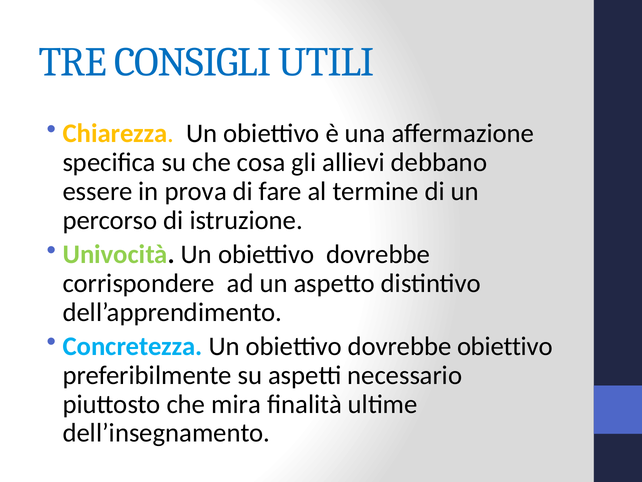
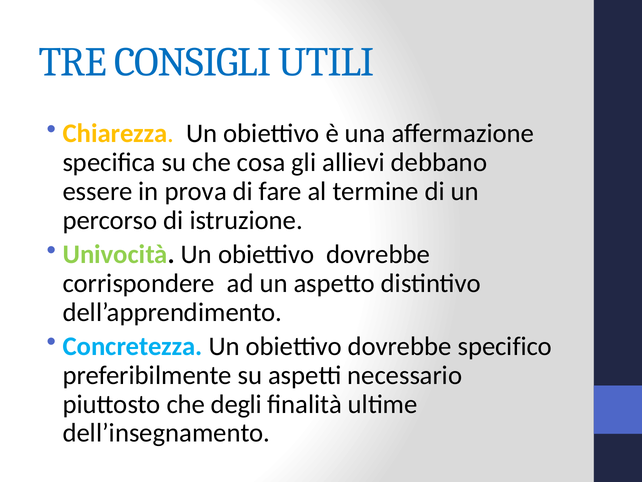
dovrebbe obiettivo: obiettivo -> specifico (505, 346)
mira: mira -> degli (236, 404)
